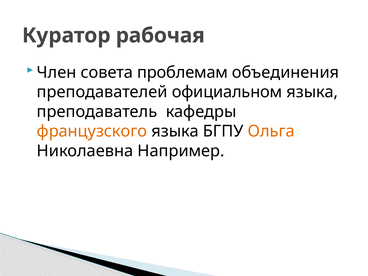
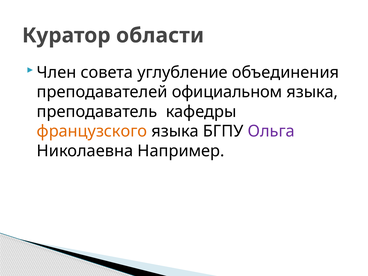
рабочая: рабочая -> области (160, 36)
проблемам: проблемам -> углубление (183, 72)
Ольга colour: orange -> purple (271, 131)
